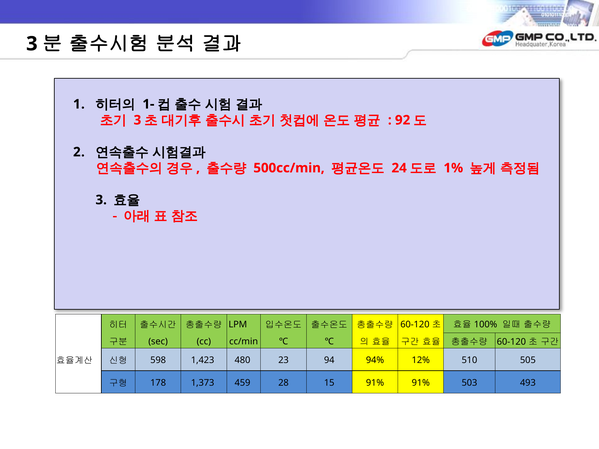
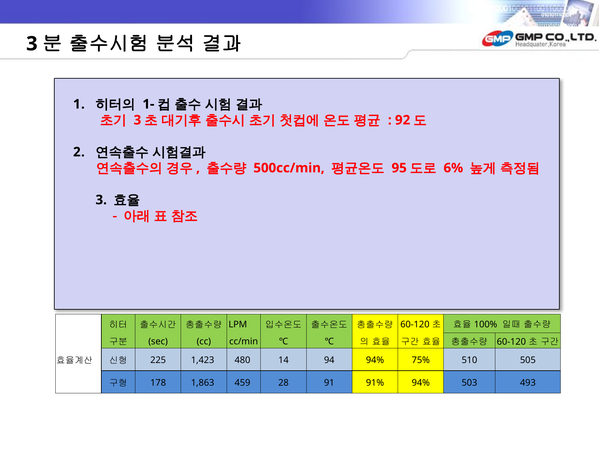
24: 24 -> 95 (399, 168)
1%: 1% -> 6% (453, 168)
598: 598 -> 225 (158, 360)
23: 23 -> 14 (283, 360)
12%: 12% -> 75% (421, 360)
1,373: 1,373 -> 1,863 (203, 383)
15: 15 -> 91 (329, 383)
91% 91%: 91% -> 94% (421, 383)
